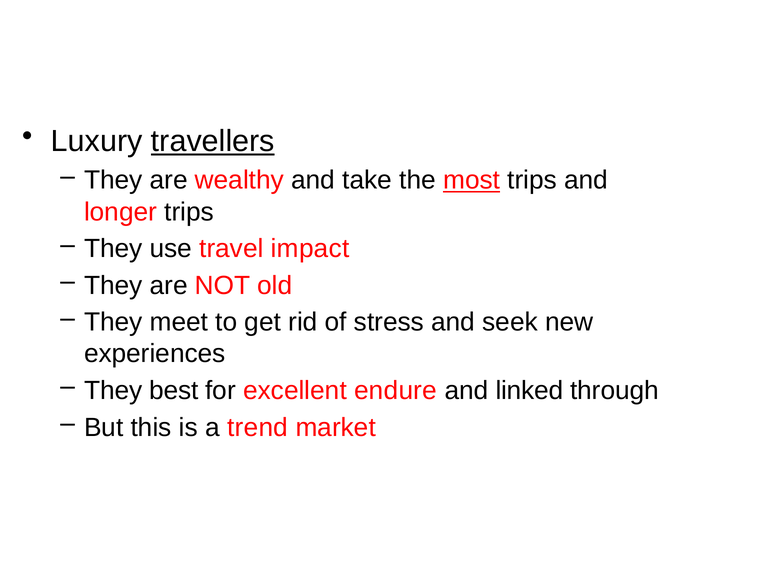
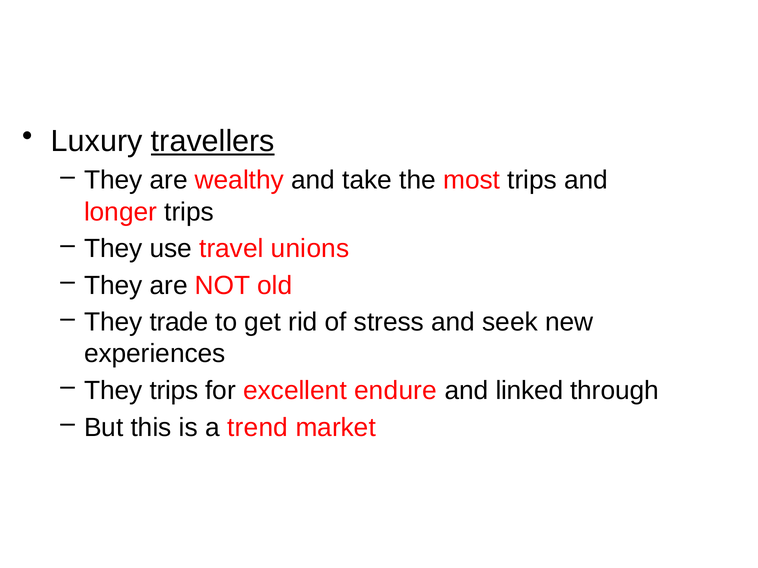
most underline: present -> none (472, 180)
impact: impact -> unions (310, 249)
meet: meet -> trade (179, 323)
They best: best -> trips (174, 391)
